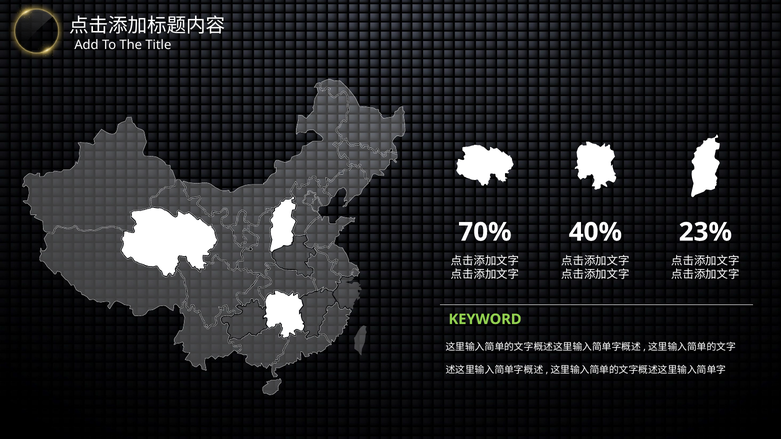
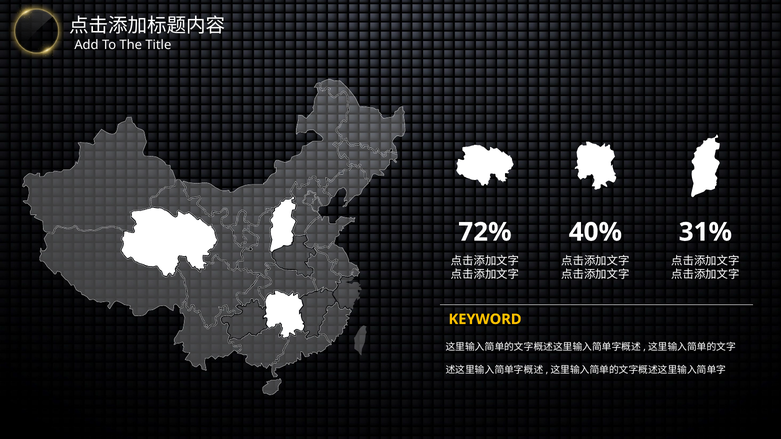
70%: 70% -> 72% (485, 232)
23%: 23% -> 31% (705, 232)
KEYWORD colour: light green -> yellow (485, 319)
